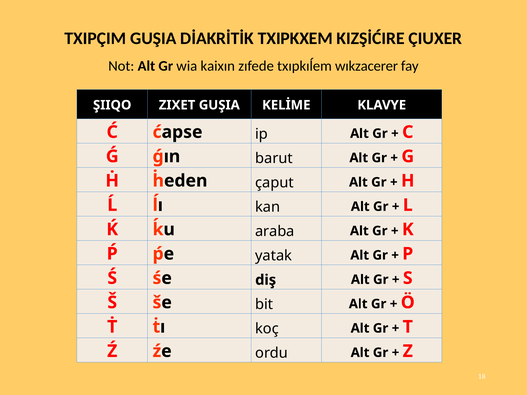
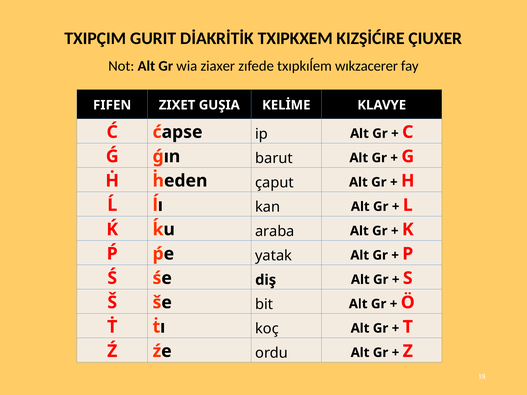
TXIPÇIM GUŞIA: GUŞIA -> GURIT (153, 38)
kaixın: kaixın -> ziaxer (218, 66)
ŞIIQO: ŞIIQO -> FIFEN (112, 105)
